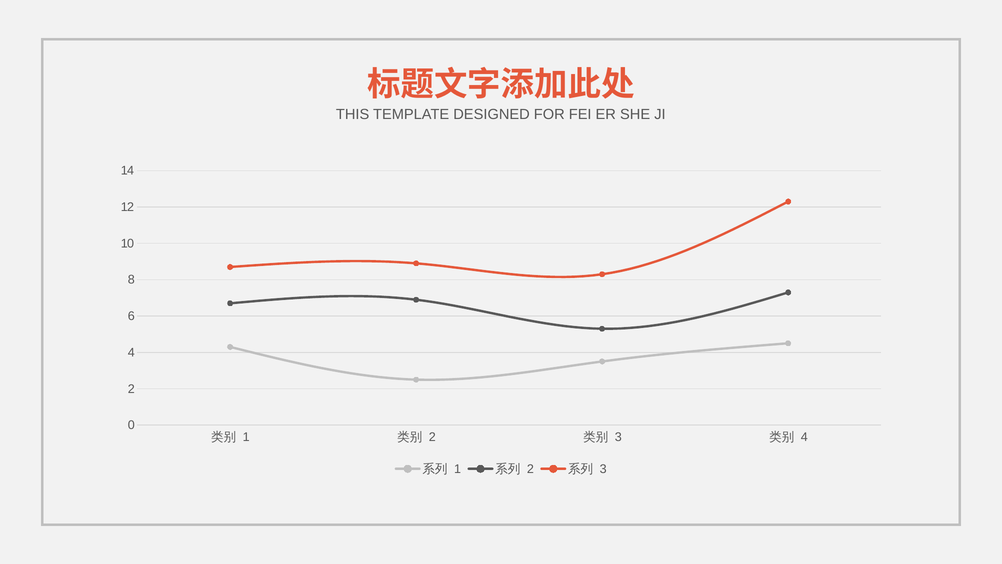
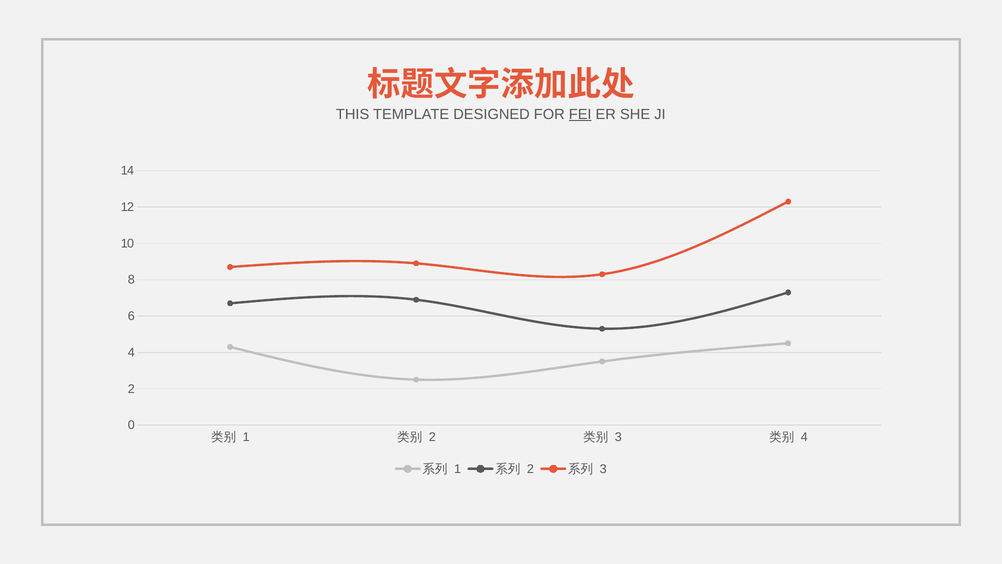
FEI underline: none -> present (580, 114)
